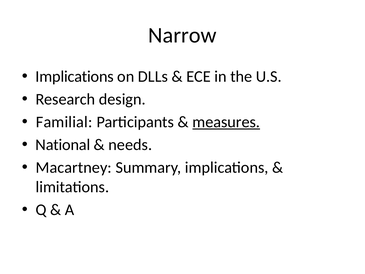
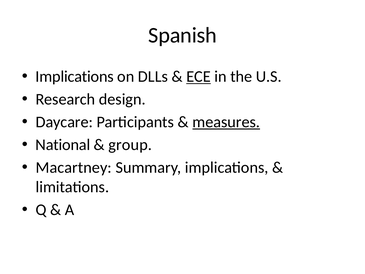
Narrow: Narrow -> Spanish (183, 35)
ECE underline: none -> present (199, 77)
Familial: Familial -> Daycare (64, 122)
needs: needs -> group (130, 145)
